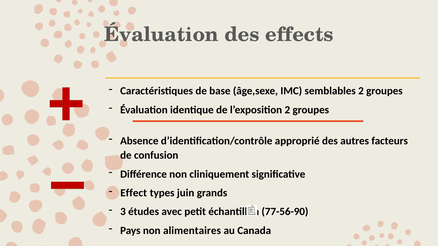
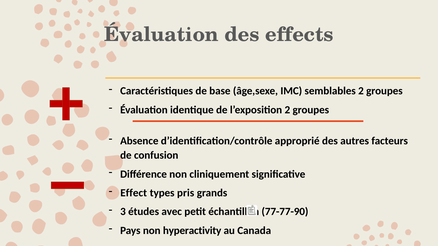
juin: juin -> pris (186, 193)
77-56-90: 77-56-90 -> 77-77-90 (285, 212)
alimentaires: alimentaires -> hyperactivity (192, 231)
